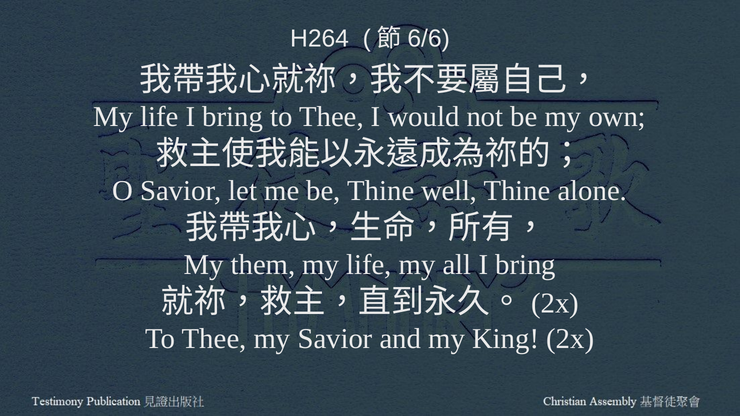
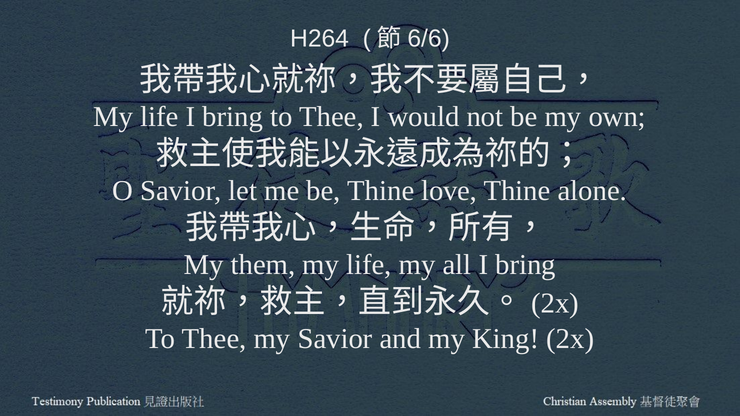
well: well -> love (449, 191)
